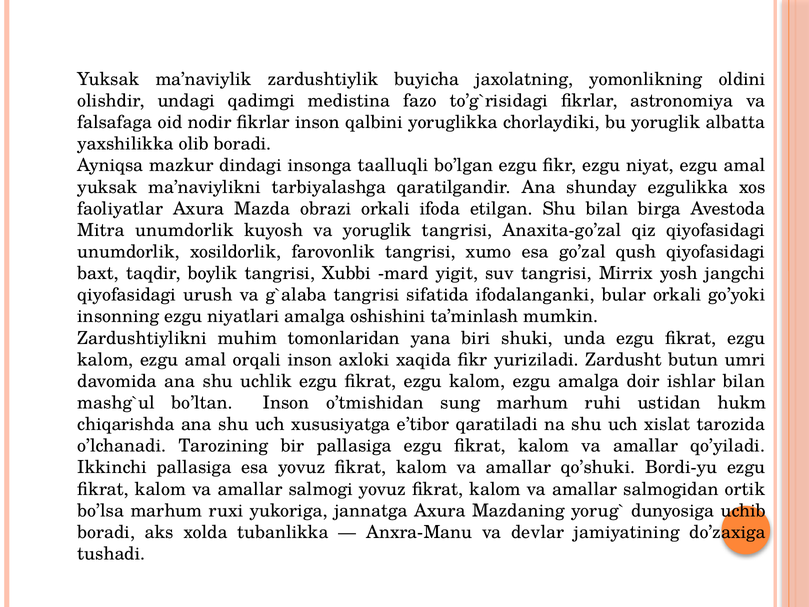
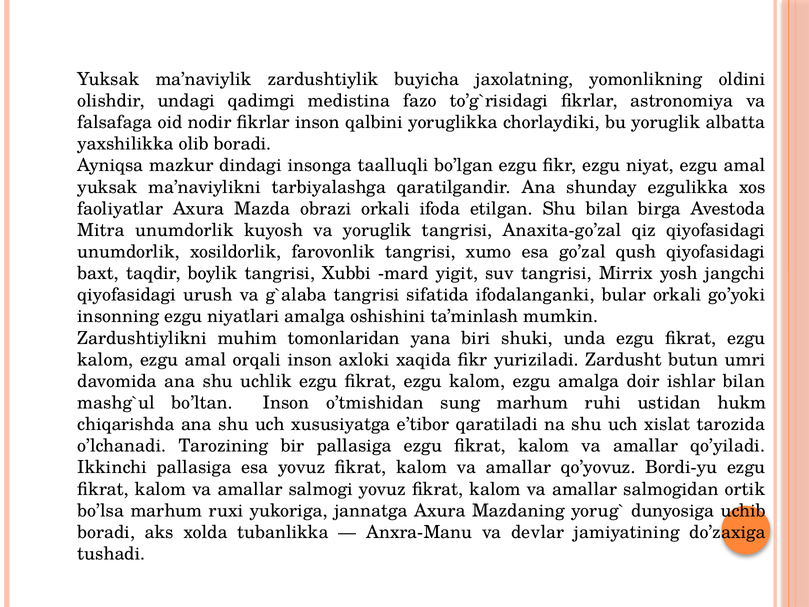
qo’shuki: qo’shuki -> qo’yovuz (598, 467)
